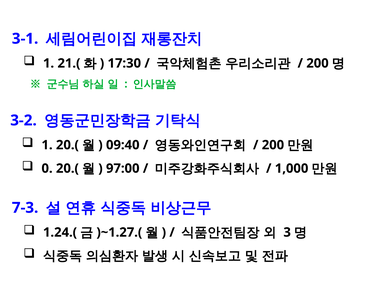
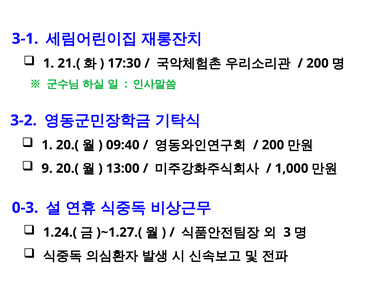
0: 0 -> 9 (47, 169)
97:00: 97:00 -> 13:00 (123, 169)
7-3: 7-3 -> 0-3 (25, 208)
